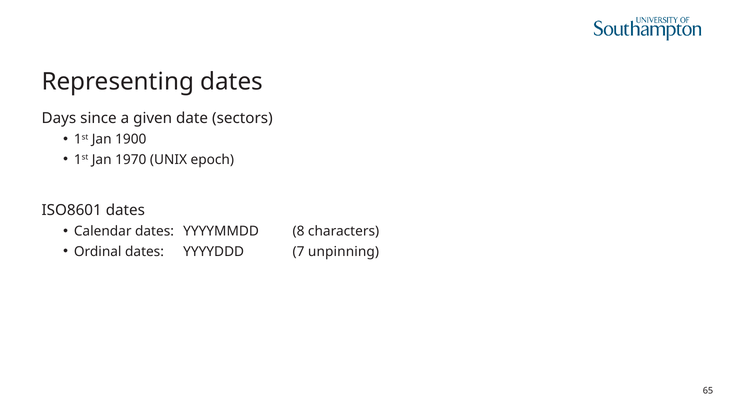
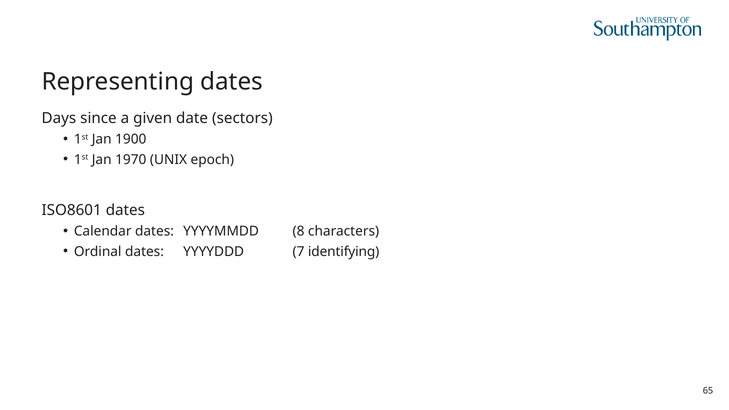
unpinning: unpinning -> identifying (344, 252)
